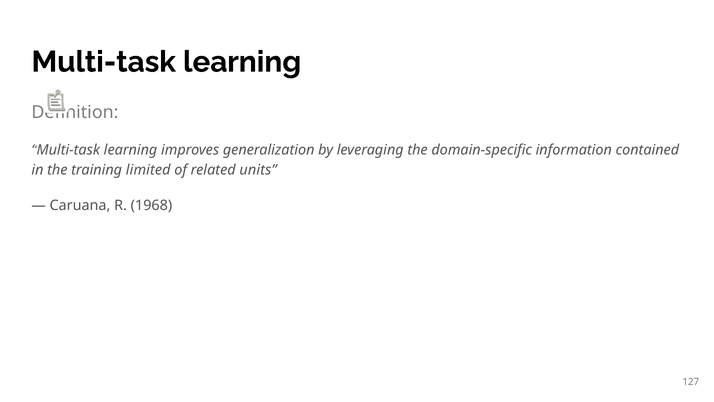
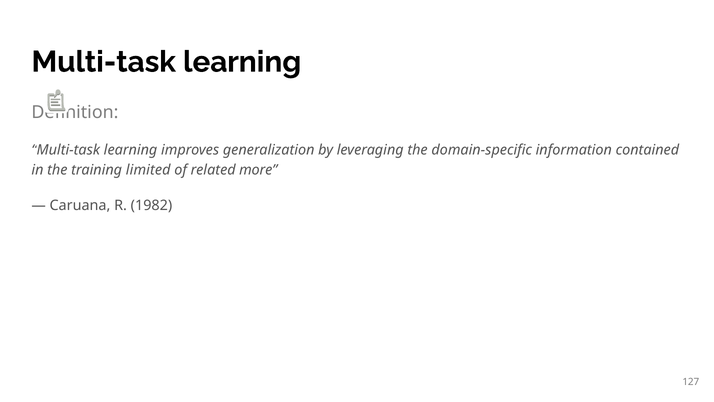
units: units -> more (258, 170)
1968: 1968 -> 1982 (151, 205)
